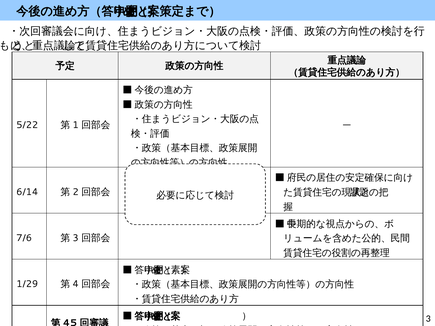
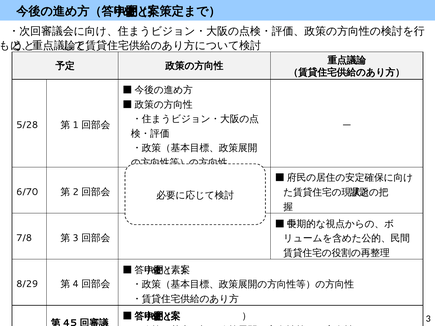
5/22: 5/22 -> 5/28 (27, 125)
6/14: 6/14 -> 6/70 (27, 192)
7/6: 7/6 -> 7/8 (24, 238)
1/29: 1/29 -> 8/29 (27, 284)
